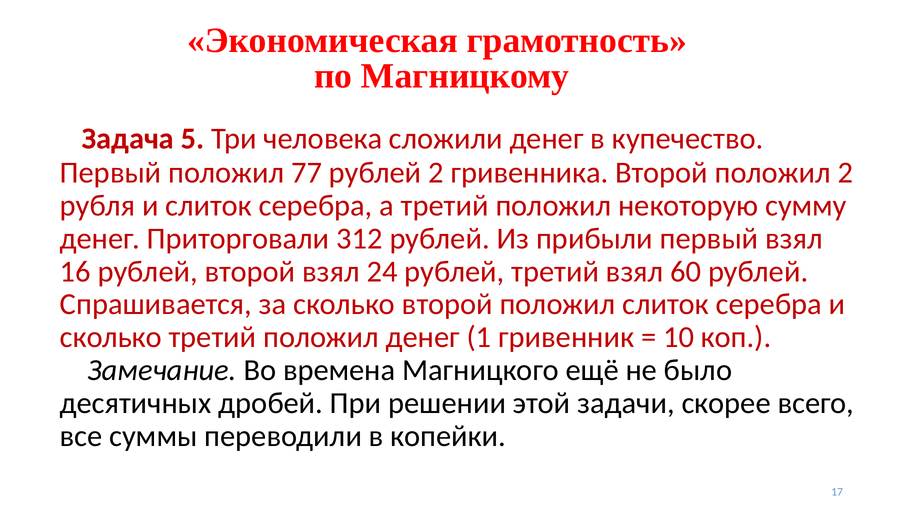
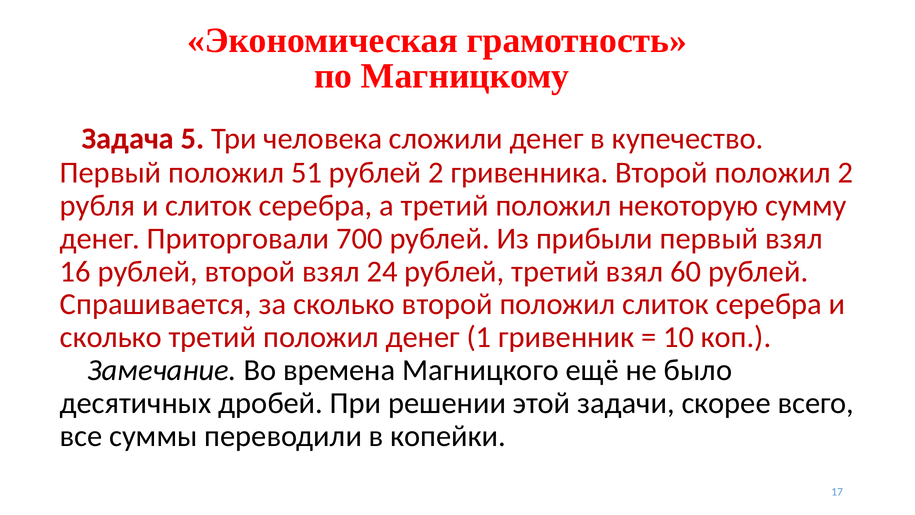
77: 77 -> 51 (306, 173)
312: 312 -> 700 (360, 238)
